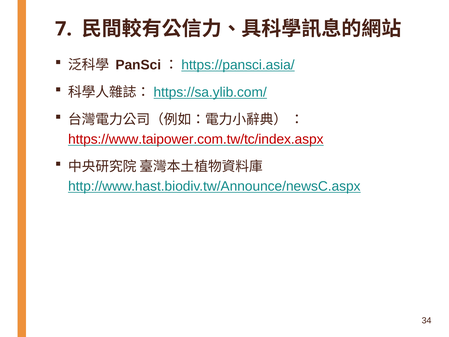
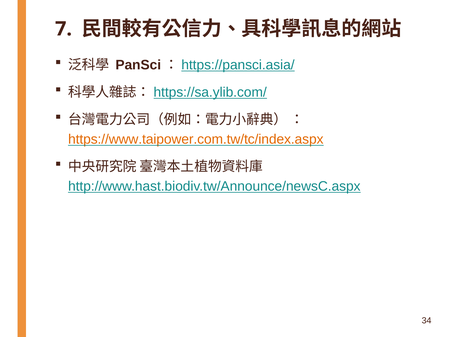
https://www.taipower.com.tw/tc/index.aspx colour: red -> orange (196, 139)
